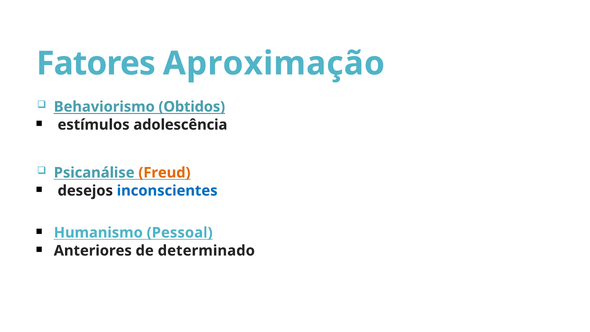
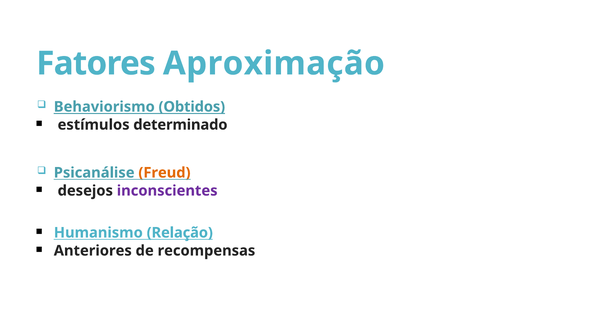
adolescência: adolescência -> determinado (180, 125)
inconscientes colour: blue -> purple (167, 191)
Pessoal: Pessoal -> Relação (180, 233)
determinado: determinado -> recompensas (206, 251)
